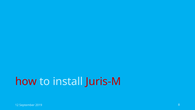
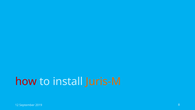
Juris-M colour: red -> orange (103, 81)
